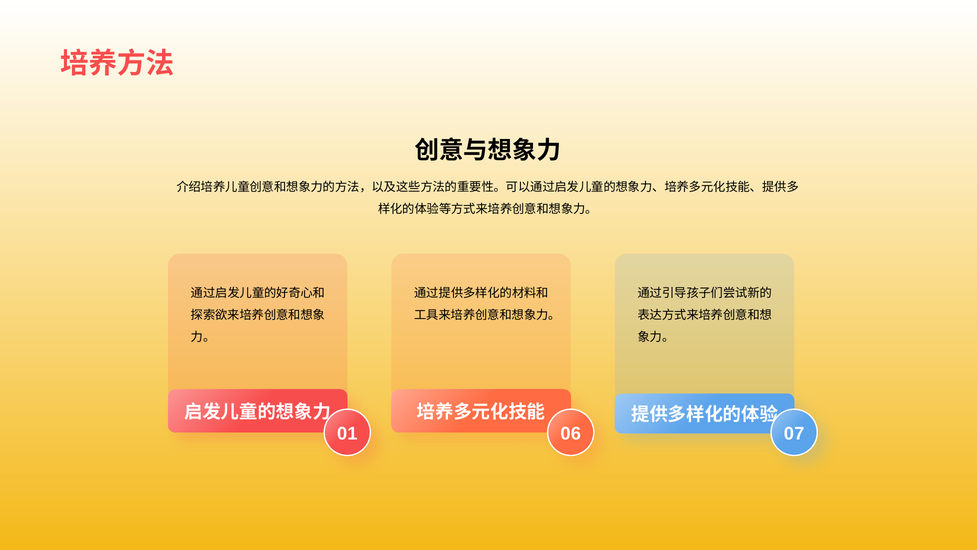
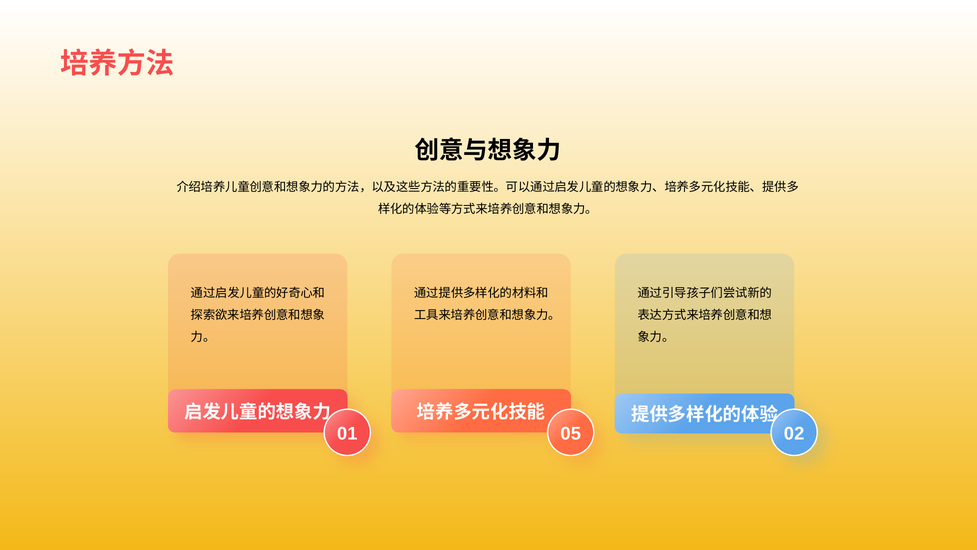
6: 6 -> 5 (576, 433)
7: 7 -> 2 (799, 433)
